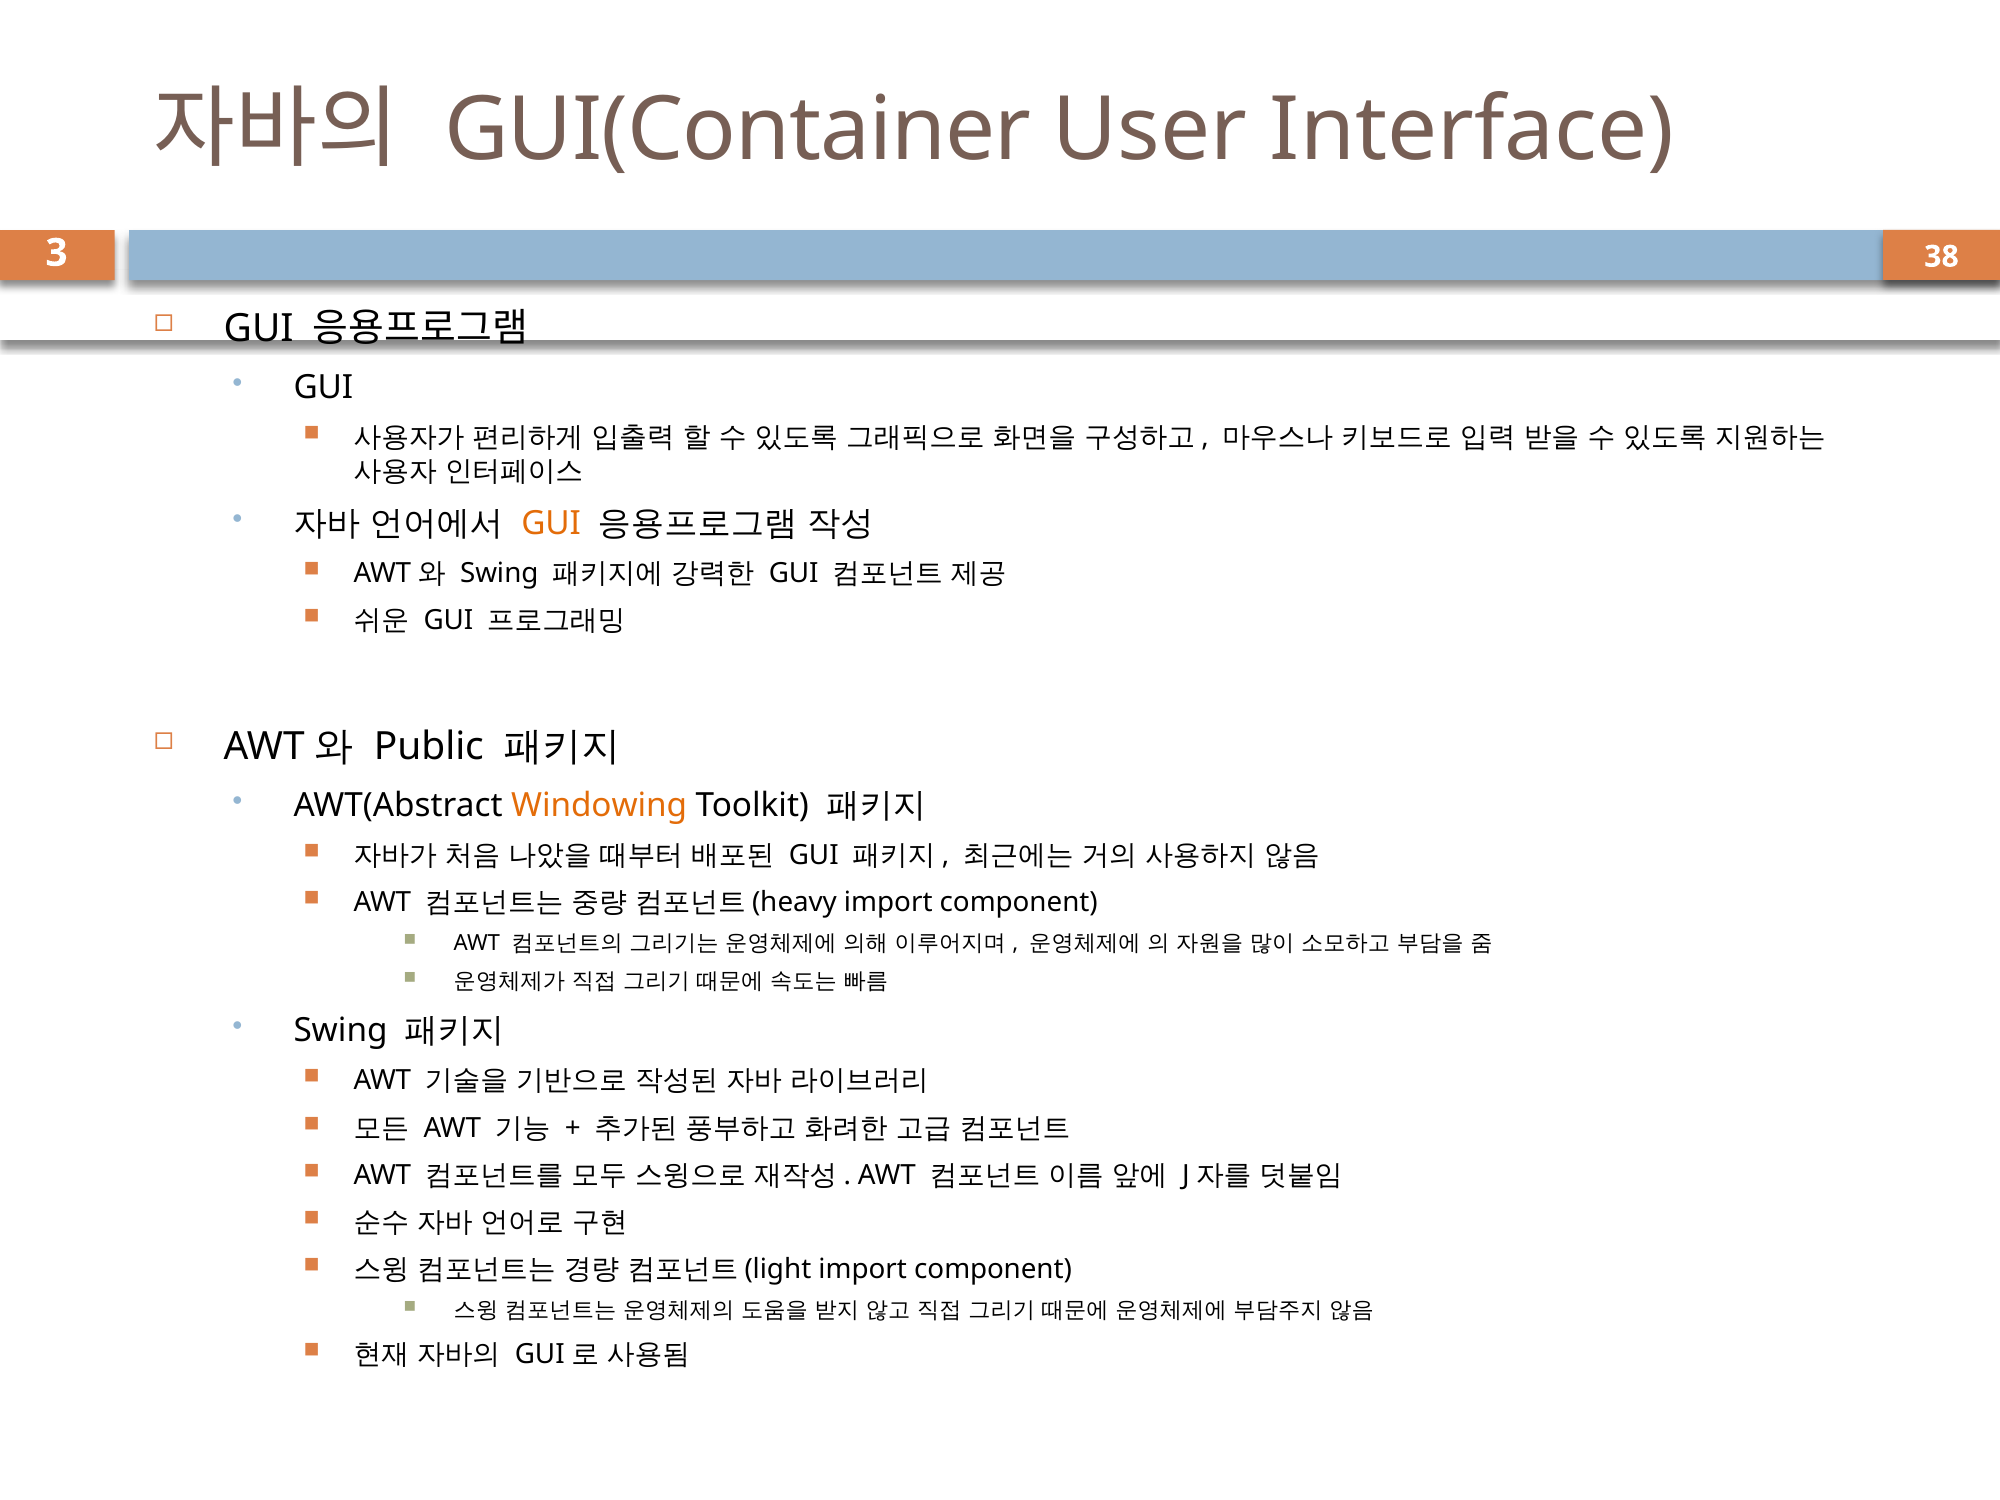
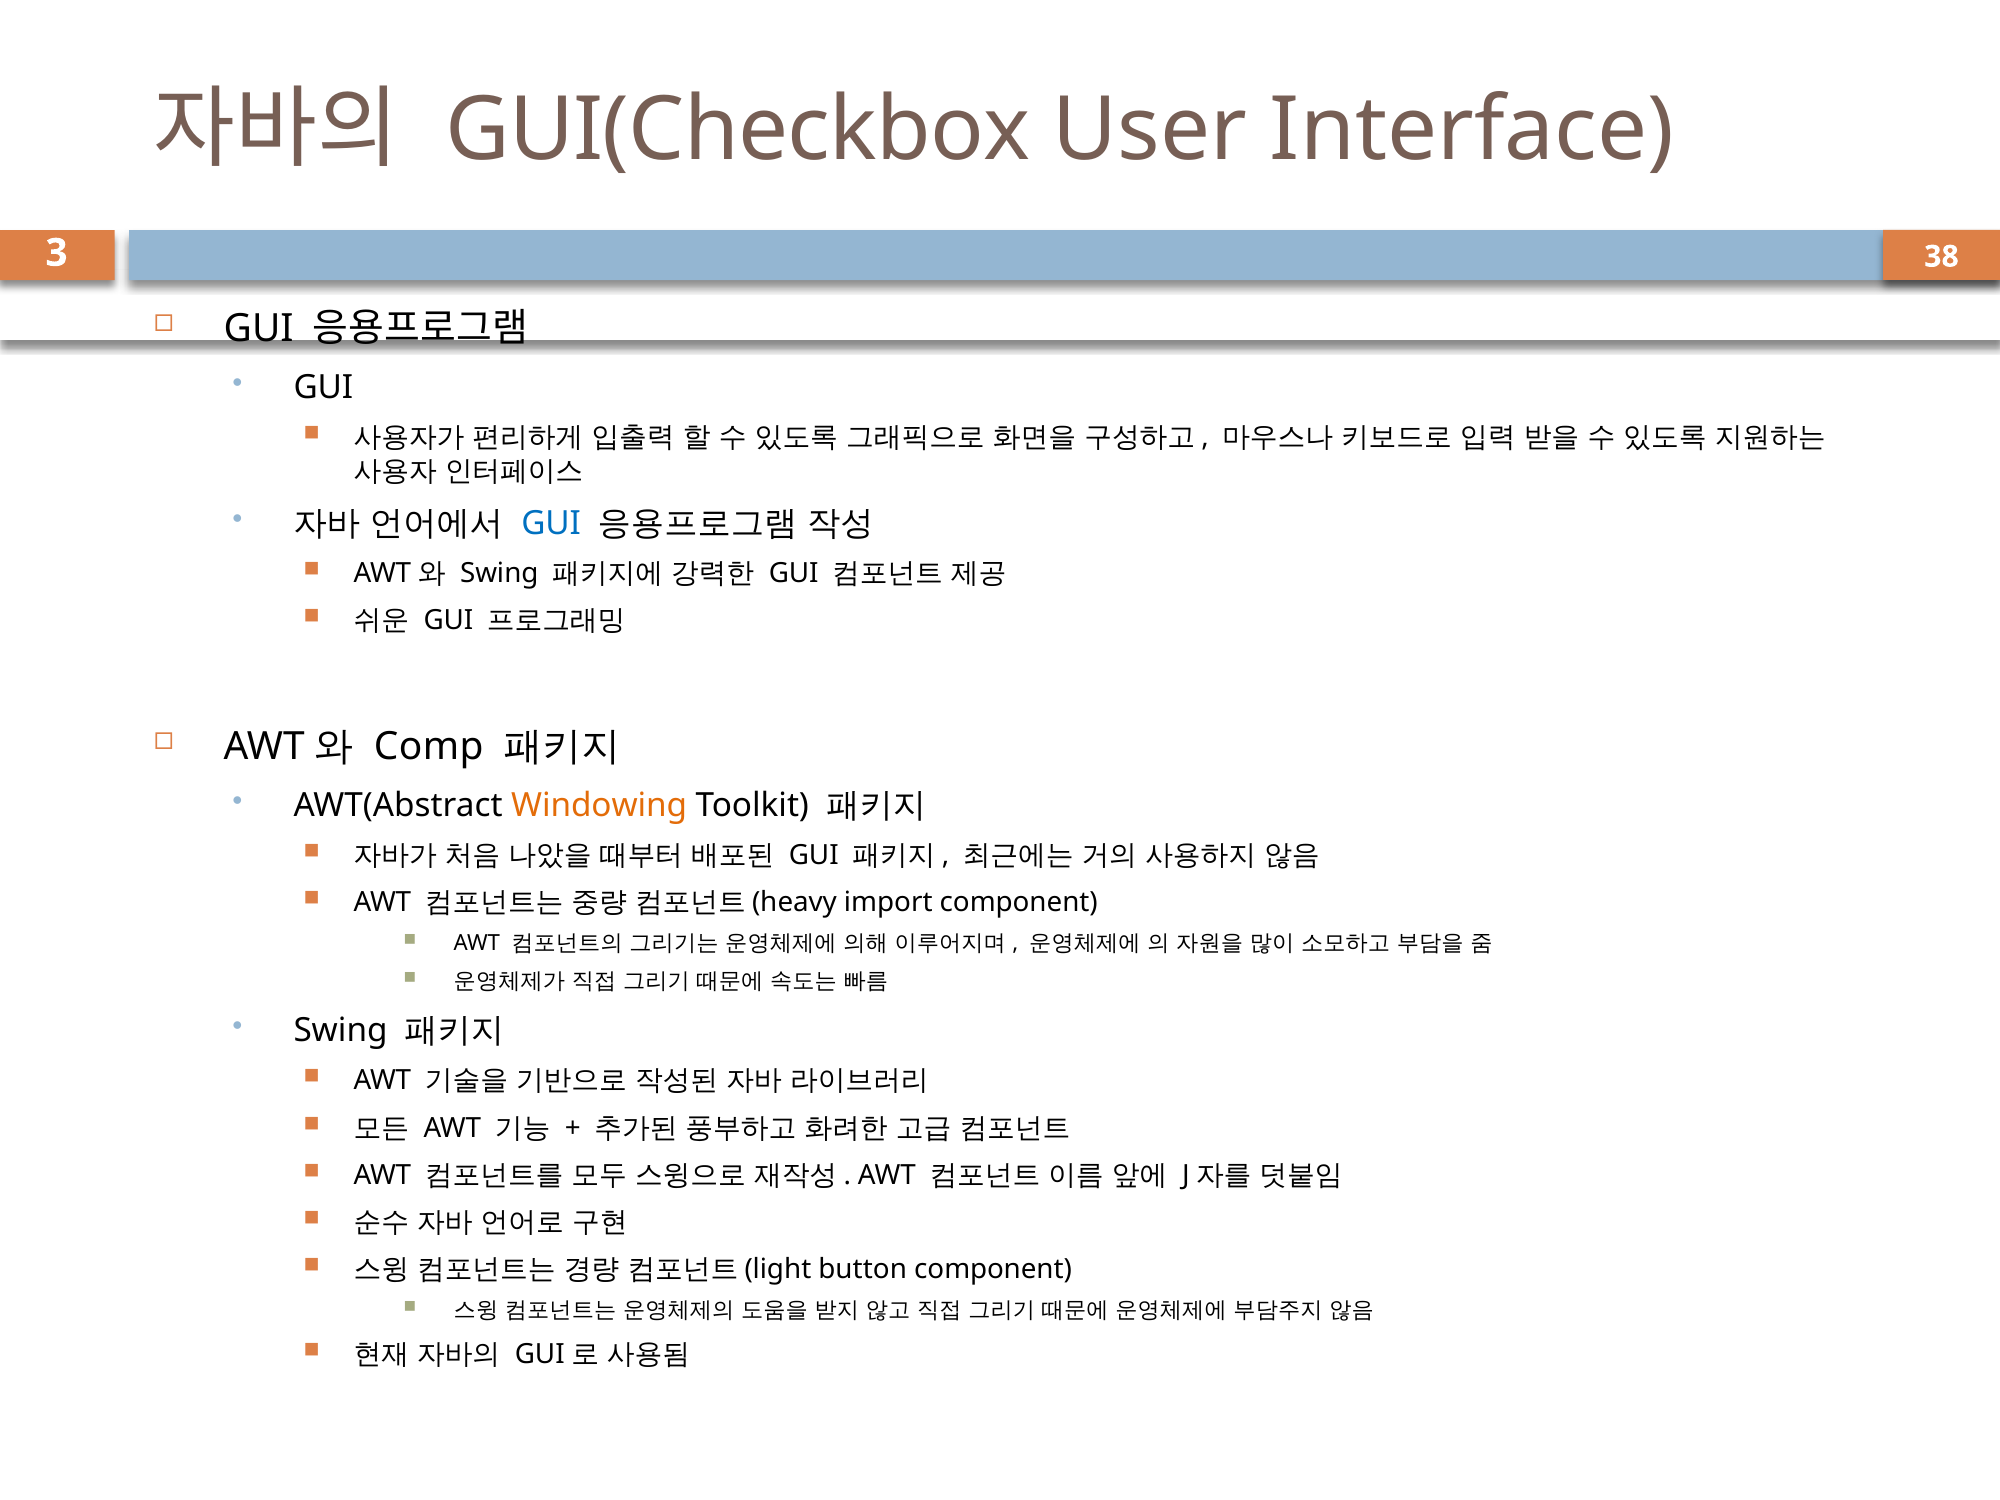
GUI(Container: GUI(Container -> GUI(Checkbox (738, 131)
GUI colour: orange -> blue (551, 523)
Public: Public -> Comp (429, 747)
import: import -> button (863, 1270)
